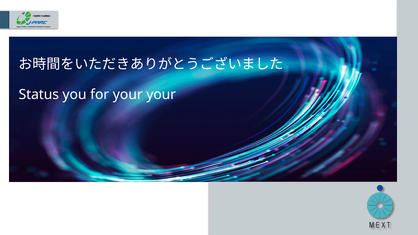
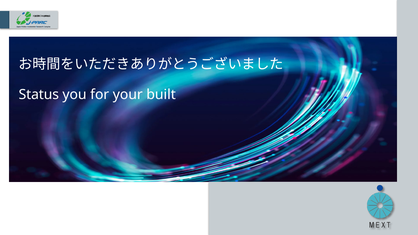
your your: your -> built (161, 94)
